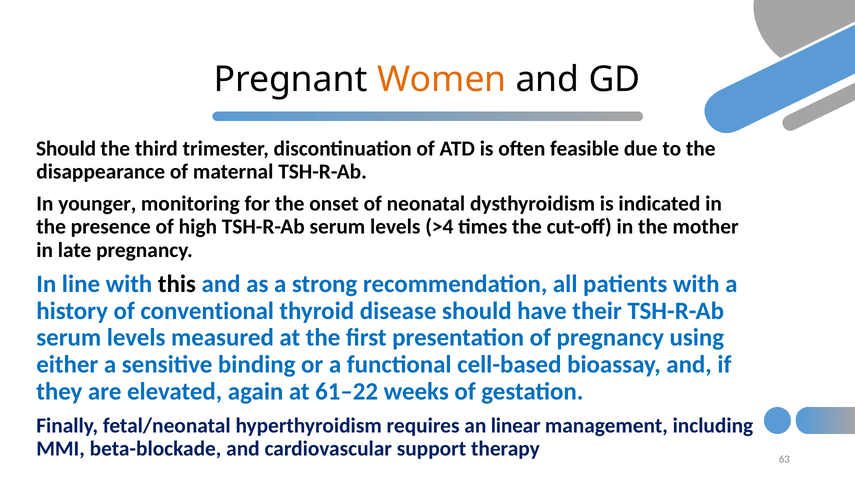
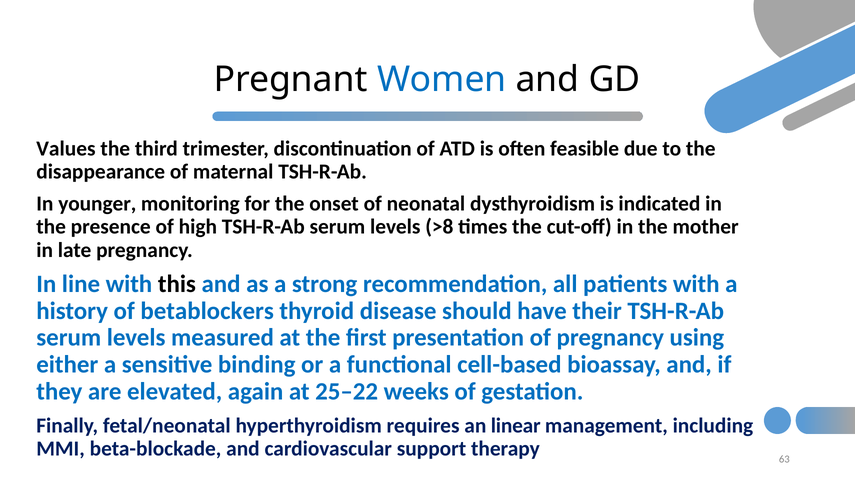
Women colour: orange -> blue (442, 80)
Should: Should -> Values (66, 149)
>4: >4 -> >8 (439, 227)
conventional: conventional -> betablockers (207, 311)
61–22: 61–22 -> 25–22 (347, 392)
